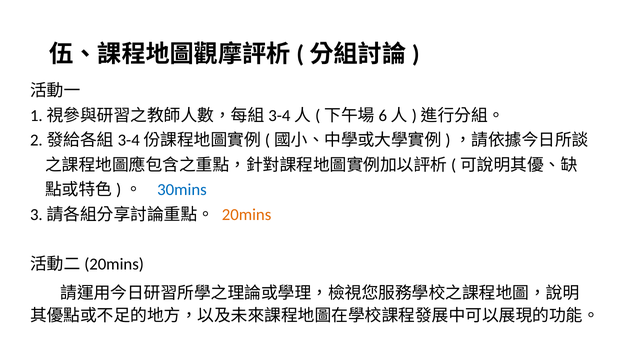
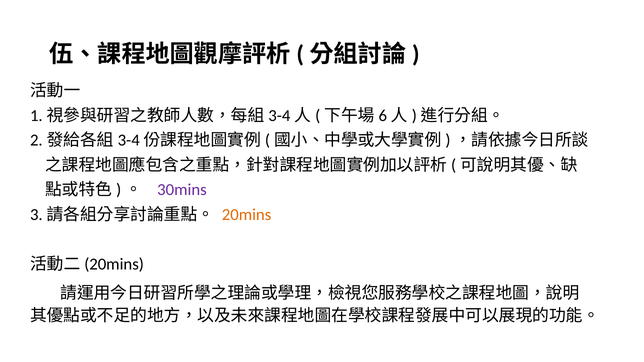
30mins colour: blue -> purple (182, 190)
